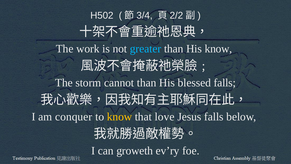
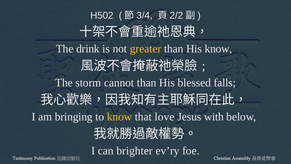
work: work -> drink (88, 49)
greater colour: light blue -> yellow (146, 49)
conquer: conquer -> bringing (74, 117)
Jesus falls: falls -> with (214, 117)
groweth: groweth -> brighter (135, 151)
